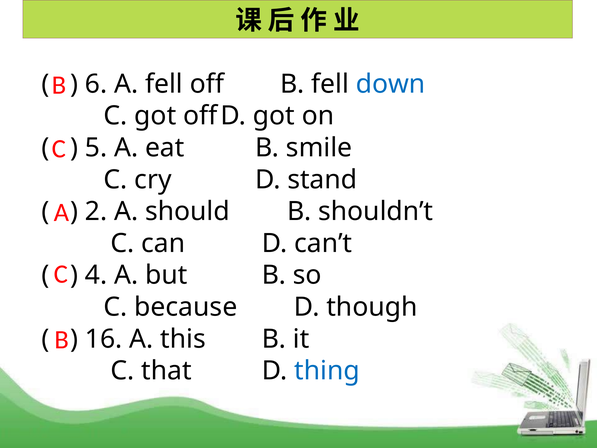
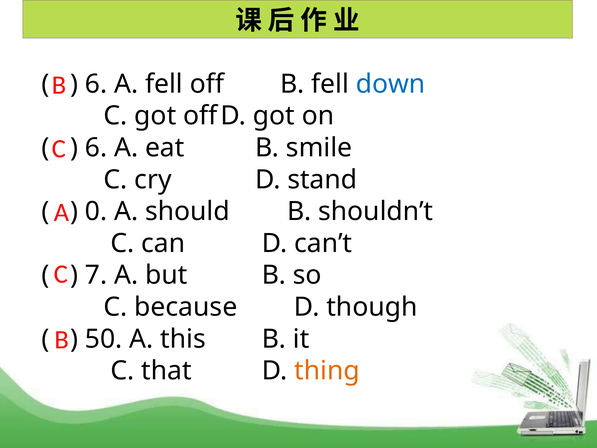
5: 5 -> 6 (96, 148)
2: 2 -> 0 (96, 211)
4: 4 -> 7 (96, 275)
16: 16 -> 50 (104, 339)
thing colour: blue -> orange (327, 371)
